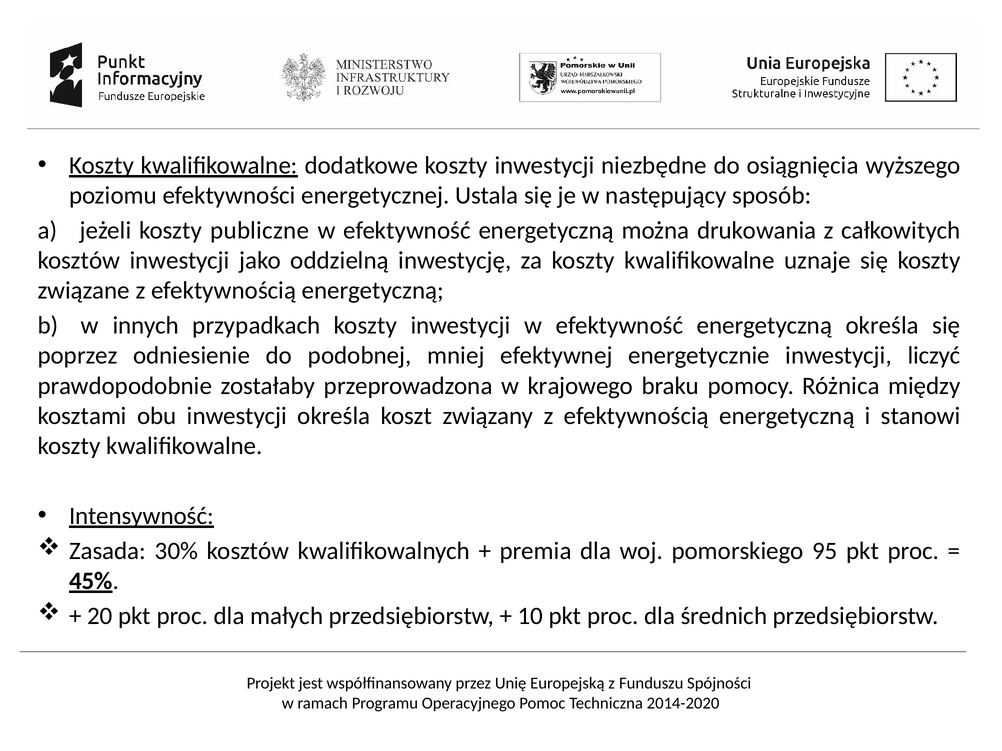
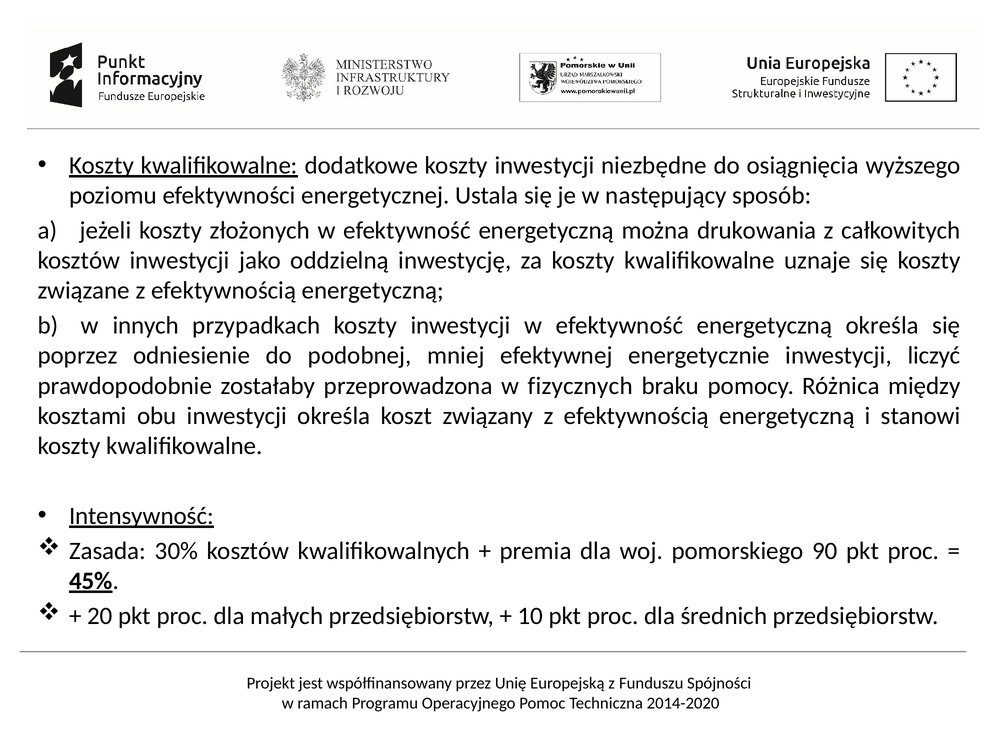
publiczne: publiczne -> złożonych (260, 231)
krajowego: krajowego -> fizycznych (580, 386)
95: 95 -> 90 (825, 551)
